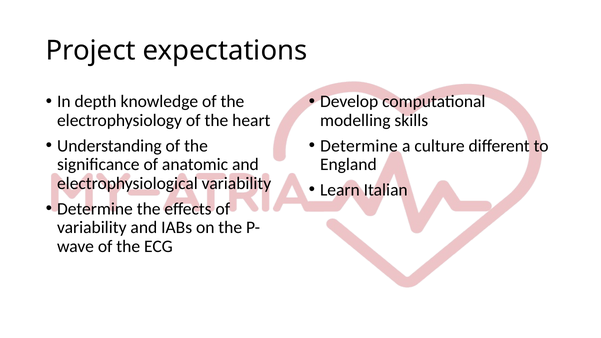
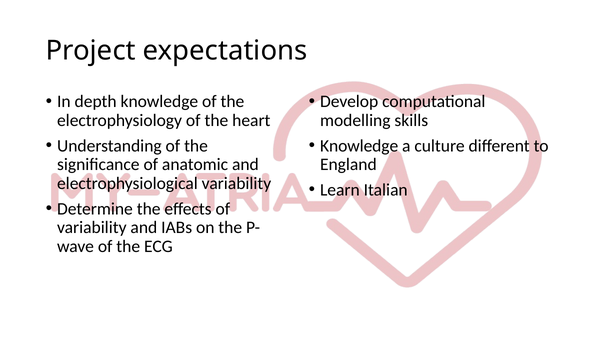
Determine: Determine -> Knowledge (359, 146)
